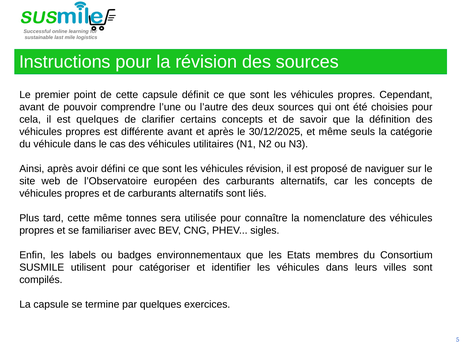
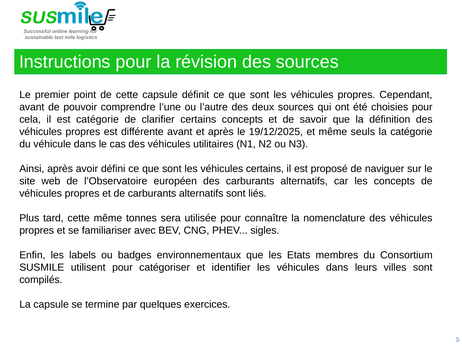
est quelques: quelques -> catégorie (98, 119)
30/12/2025: 30/12/2025 -> 19/12/2025 (276, 132)
véhicules révision: révision -> certains (265, 169)
